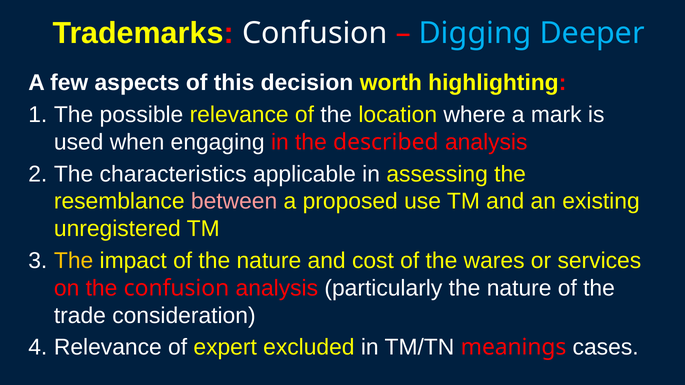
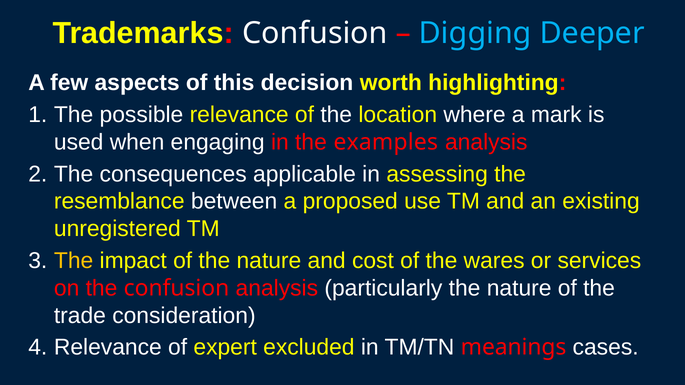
described: described -> examples (386, 142)
characteristics: characteristics -> consequences (173, 174)
between colour: pink -> white (234, 202)
